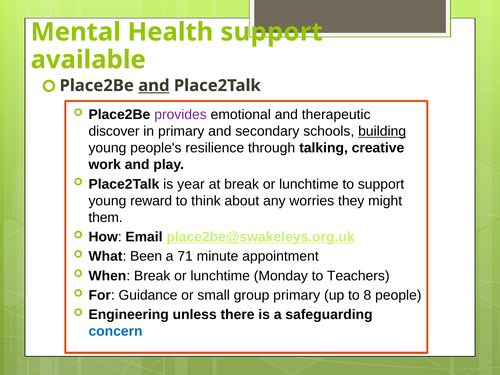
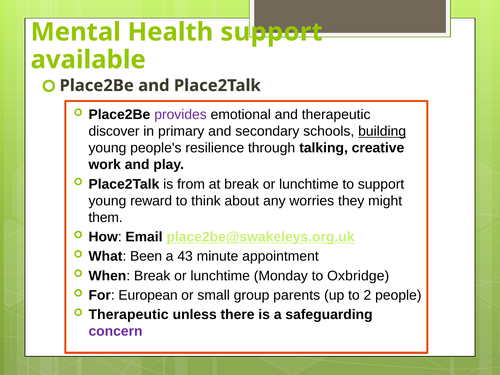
and underline: present -> none (154, 86)
year: year -> from (191, 184)
71: 71 -> 43 (185, 256)
Teachers: Teachers -> Oxbridge (358, 276)
Guidance: Guidance -> European (148, 295)
group primary: primary -> parents (297, 295)
8: 8 -> 2 (367, 295)
Engineering: Engineering -> Therapeutic (129, 315)
concern colour: blue -> purple (116, 331)
